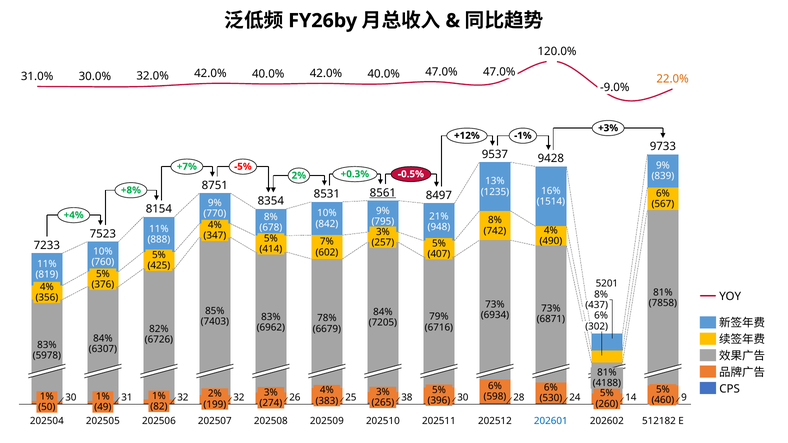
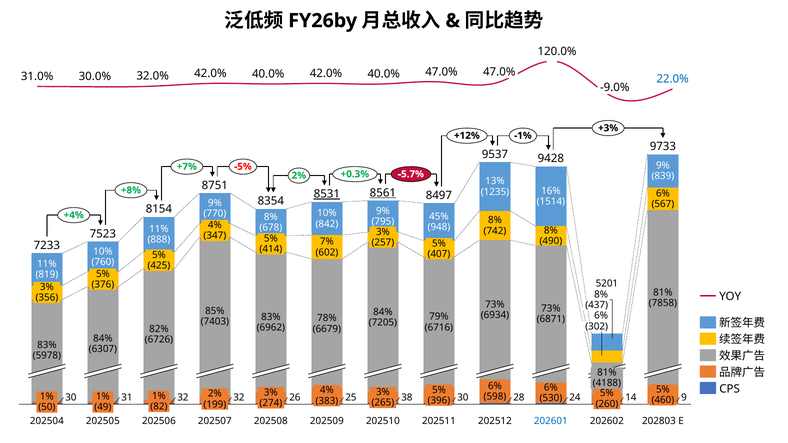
22.0% colour: orange -> blue (673, 79)
-0.5%: -0.5% -> -5.7% (411, 174)
8531 underline: none -> present (327, 194)
21%: 21% -> 45% (439, 217)
4%: 4% -> 8% (551, 231)
4%: 4% -> 3% (47, 287)
512182: 512182 -> 202803 (659, 421)
